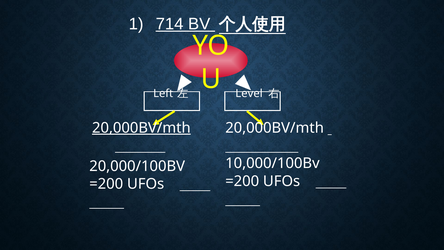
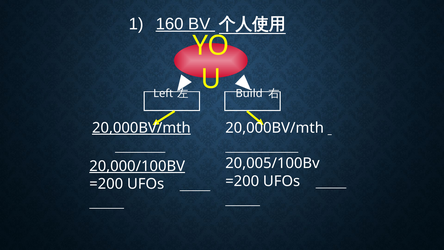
714: 714 -> 160 (170, 24)
Level: Level -> Build (249, 93)
10,000/100Bv: 10,000/100Bv -> 20,005/100Bv (272, 163)
20,000/100BV underline: none -> present (137, 166)
